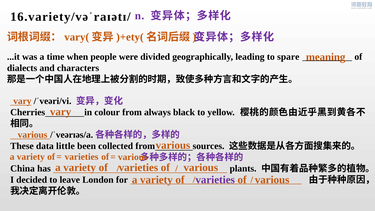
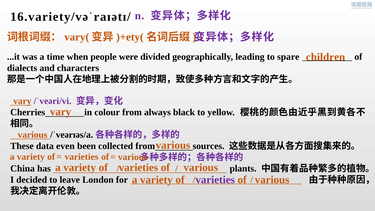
meaning: meaning -> children (326, 57)
/ˈveəri/vi colour: black -> purple (53, 101)
little: little -> even (65, 146)
